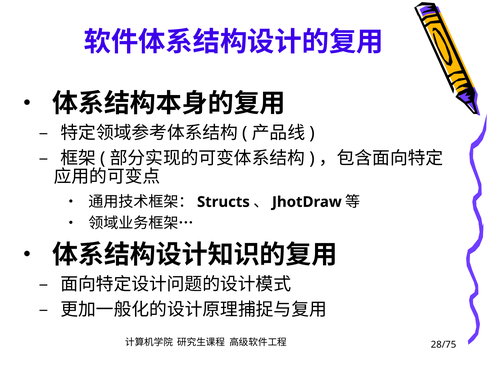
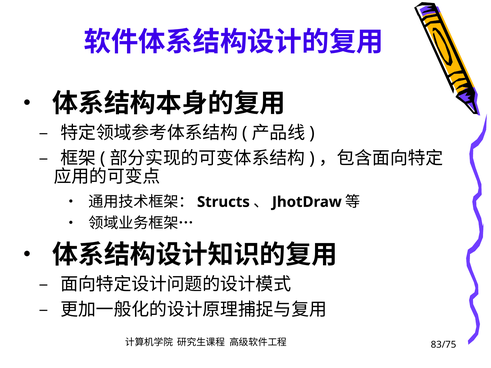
28/75: 28/75 -> 83/75 (444, 345)
